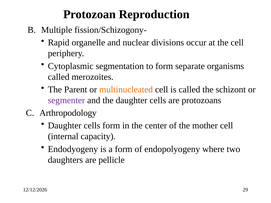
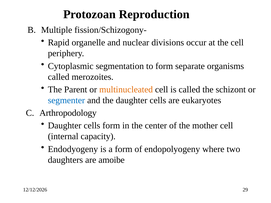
segmenter colour: purple -> blue (66, 100)
protozoans: protozoans -> eukaryotes (201, 100)
pellicle: pellicle -> amoibe (112, 160)
